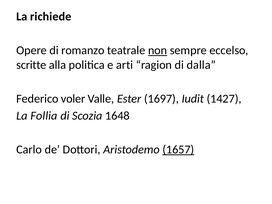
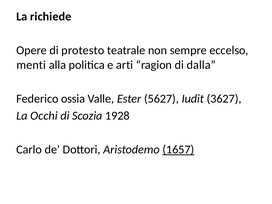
romanzo: romanzo -> protesto (83, 50)
non underline: present -> none (158, 50)
scritte: scritte -> menti (31, 65)
voler: voler -> ossia (73, 99)
1697: 1697 -> 5627 (161, 99)
1427: 1427 -> 3627 (224, 99)
Follia: Follia -> Occhi (44, 116)
1648: 1648 -> 1928 (117, 116)
